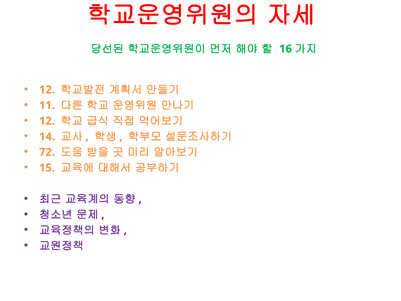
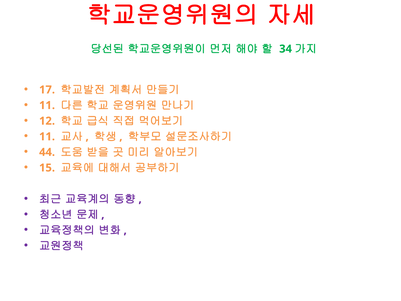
16: 16 -> 34 (286, 49)
12: 12 -> 17 (47, 90)
14: 14 -> 11 (47, 136)
72: 72 -> 44 (47, 152)
